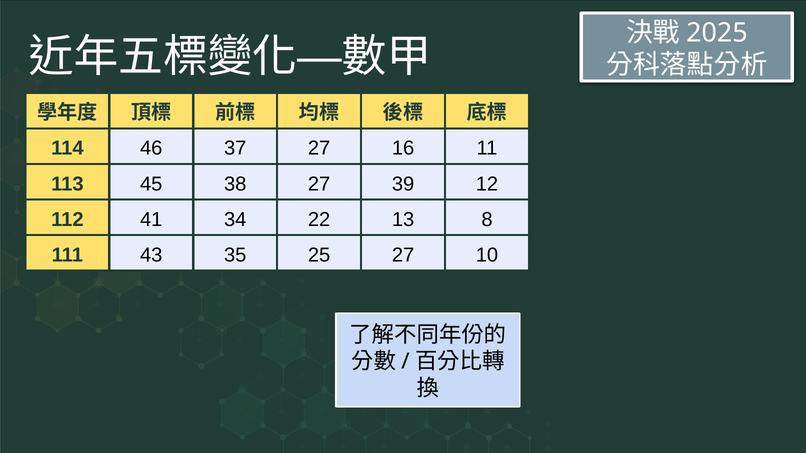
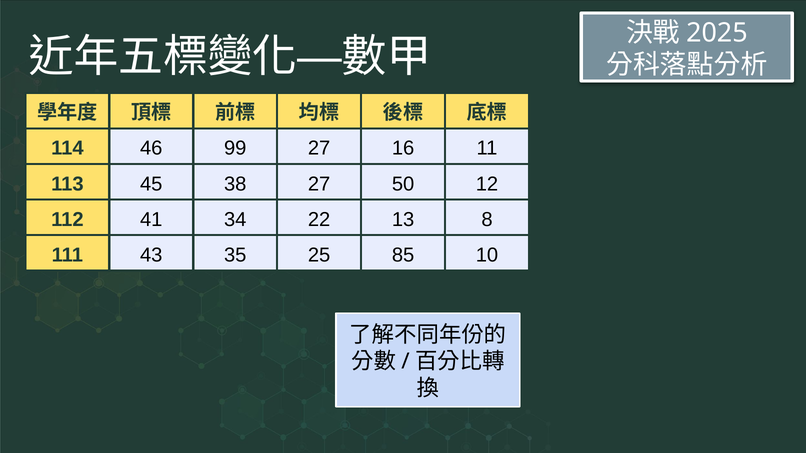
37: 37 -> 99 (235, 148)
39: 39 -> 50 (403, 184)
25 27: 27 -> 85 (403, 255)
